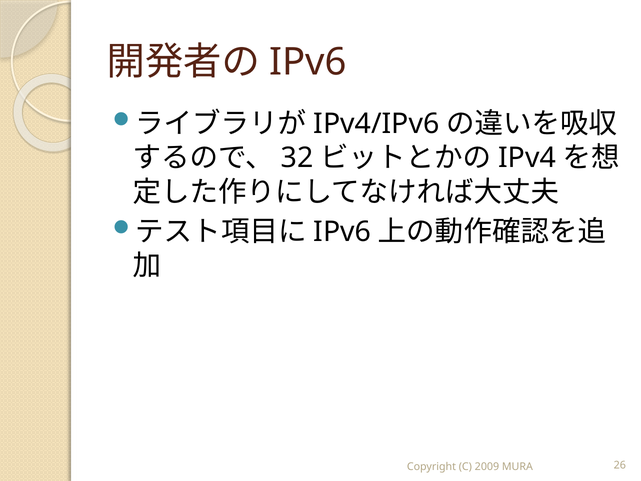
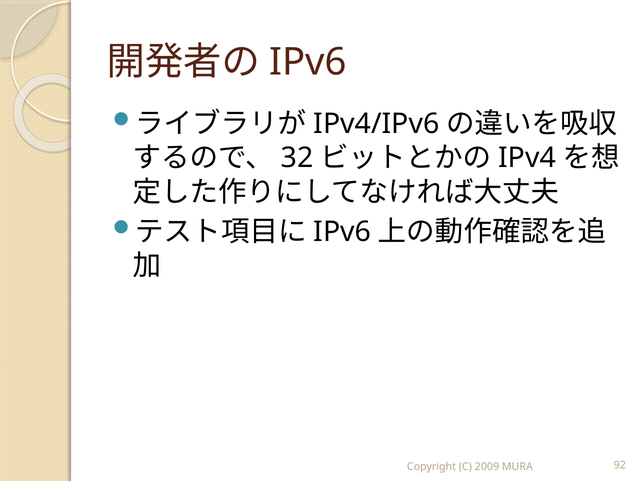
26: 26 -> 92 (620, 465)
